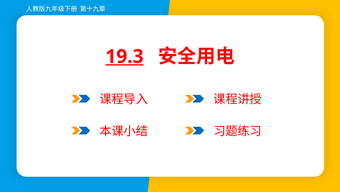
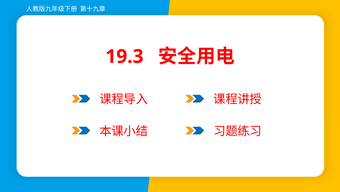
19.3 underline: present -> none (124, 56)
